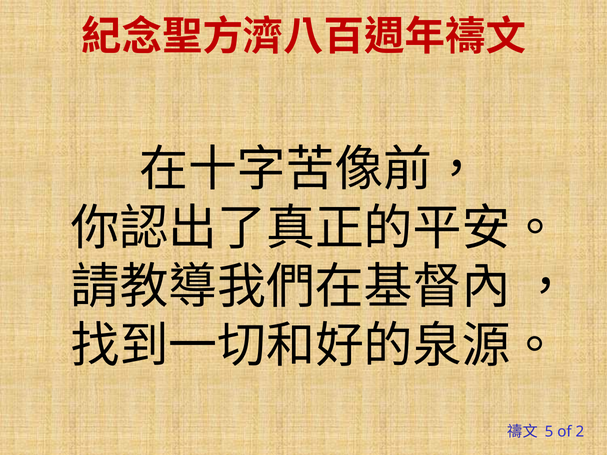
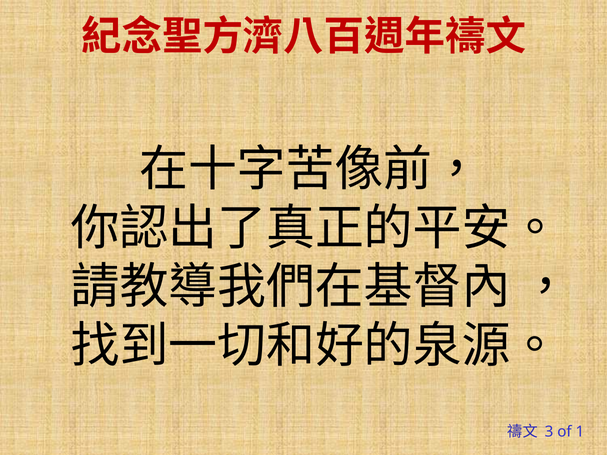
5: 5 -> 3 (549, 432)
2: 2 -> 1 (580, 432)
